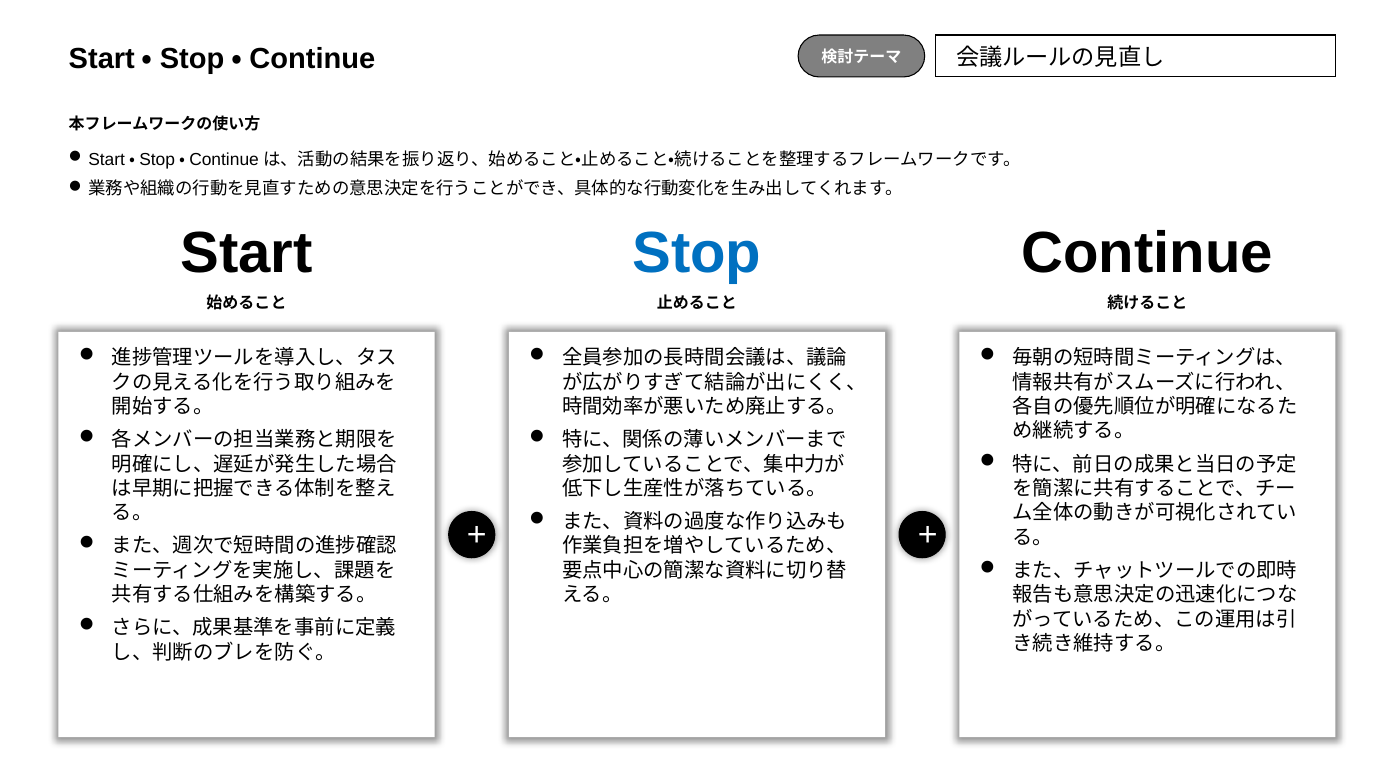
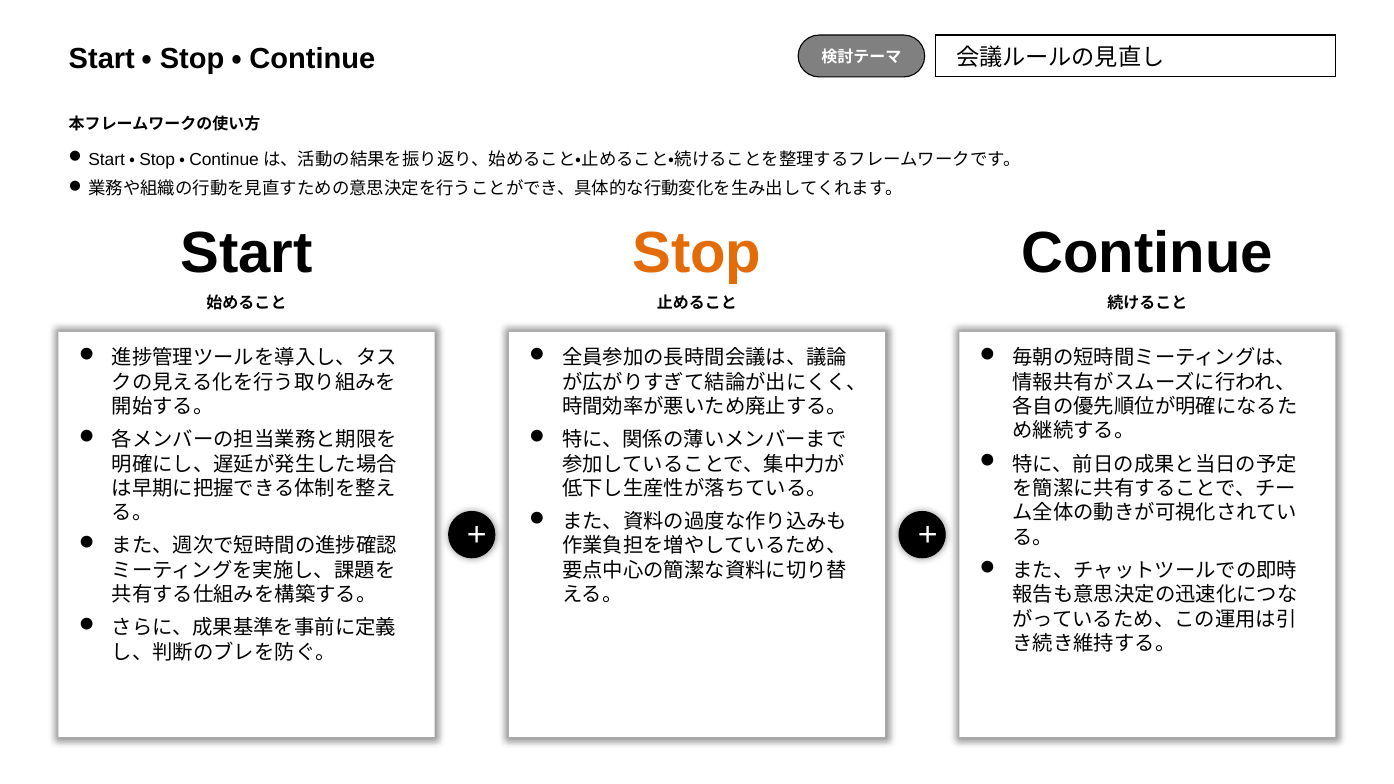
Stop colour: blue -> orange (697, 253)
